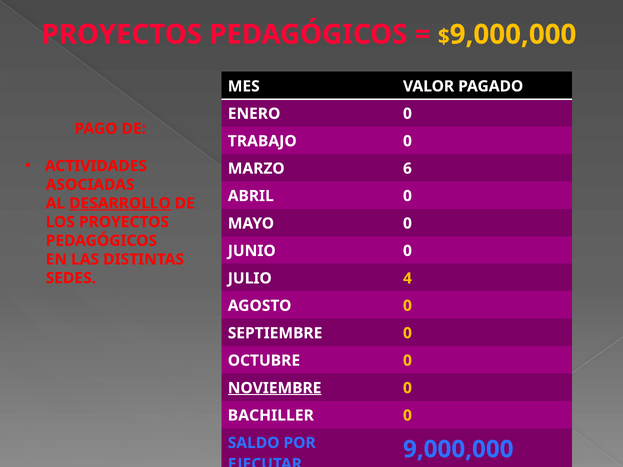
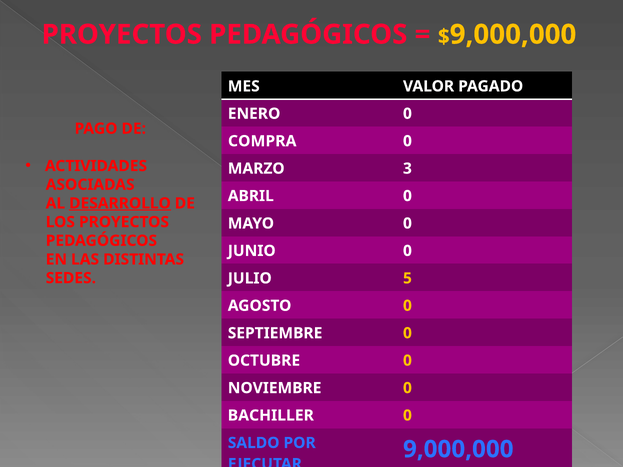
TRABAJO: TRABAJO -> COMPRA (262, 141)
6: 6 -> 3 (407, 169)
4: 4 -> 5 (407, 278)
NOVIEMBRE underline: present -> none (275, 388)
